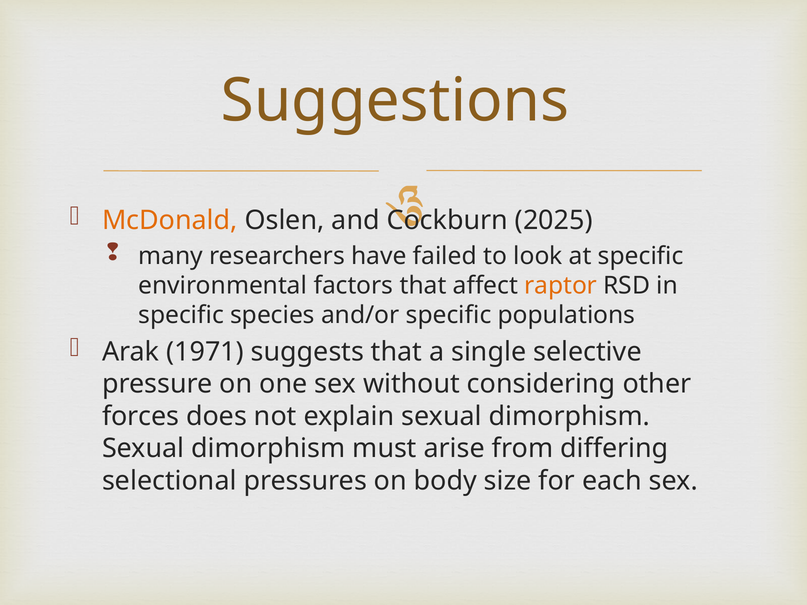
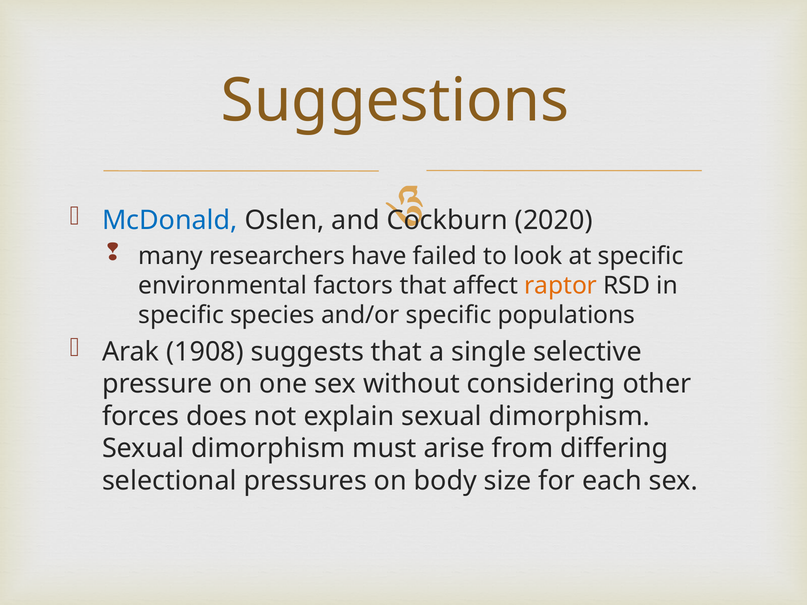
McDonald colour: orange -> blue (170, 220)
2025: 2025 -> 2020 (554, 220)
1971: 1971 -> 1908 (205, 352)
